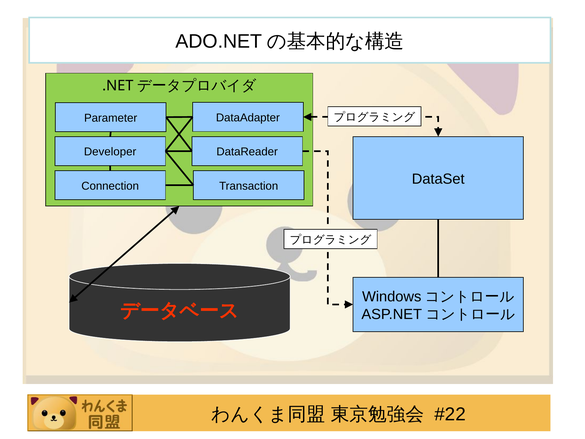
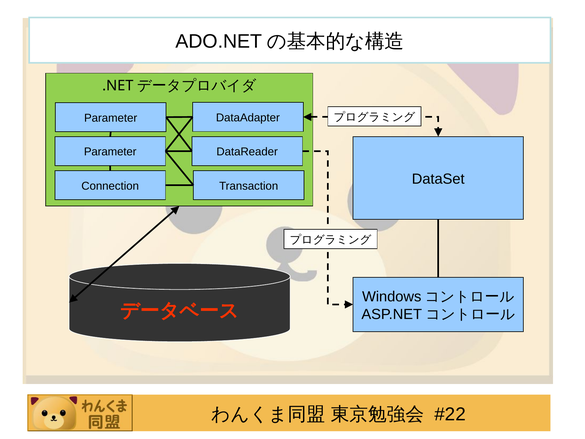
Developer: Developer -> Parameter (110, 152)
